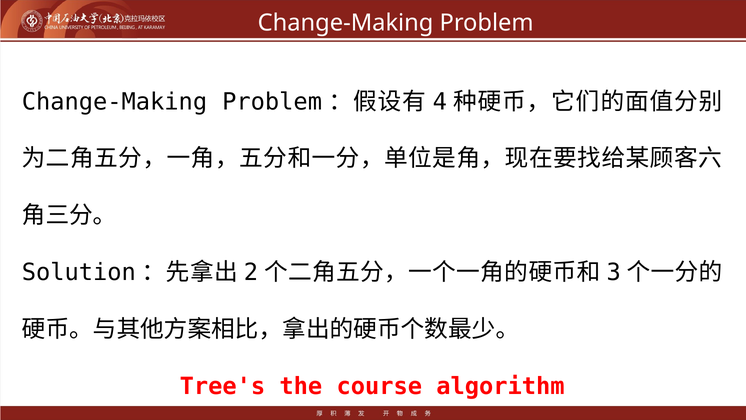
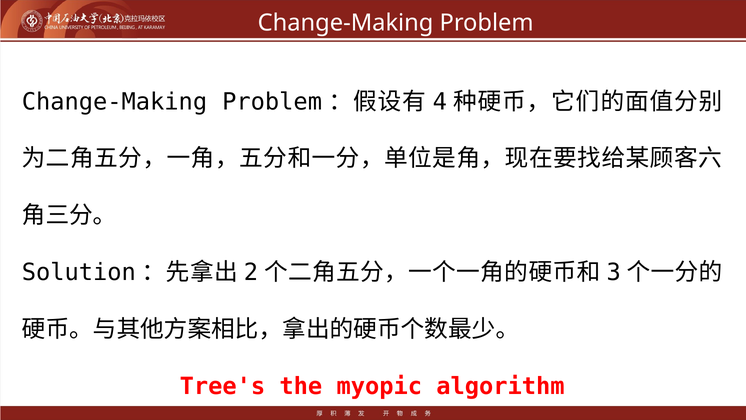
course: course -> myopic (379, 386)
